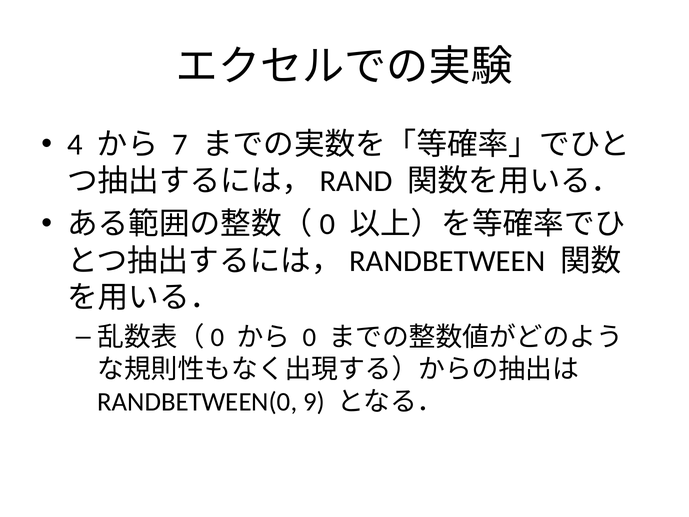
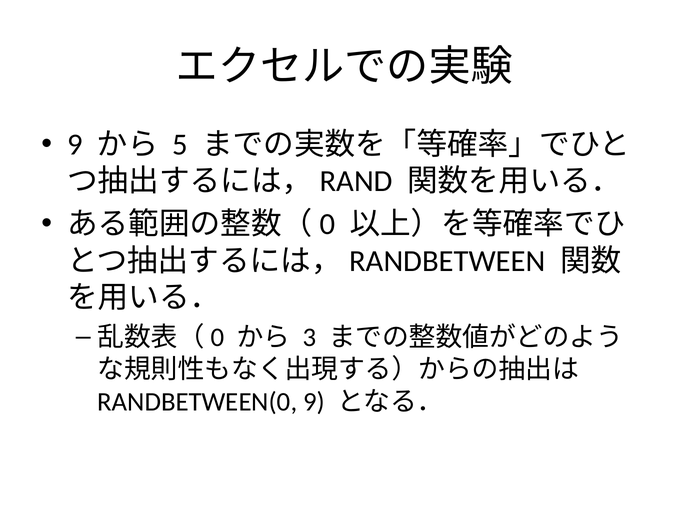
4: 4 -> 9 (75, 145)
7: 7 -> 5 (180, 145)
0: 0 -> 3 (309, 337)
